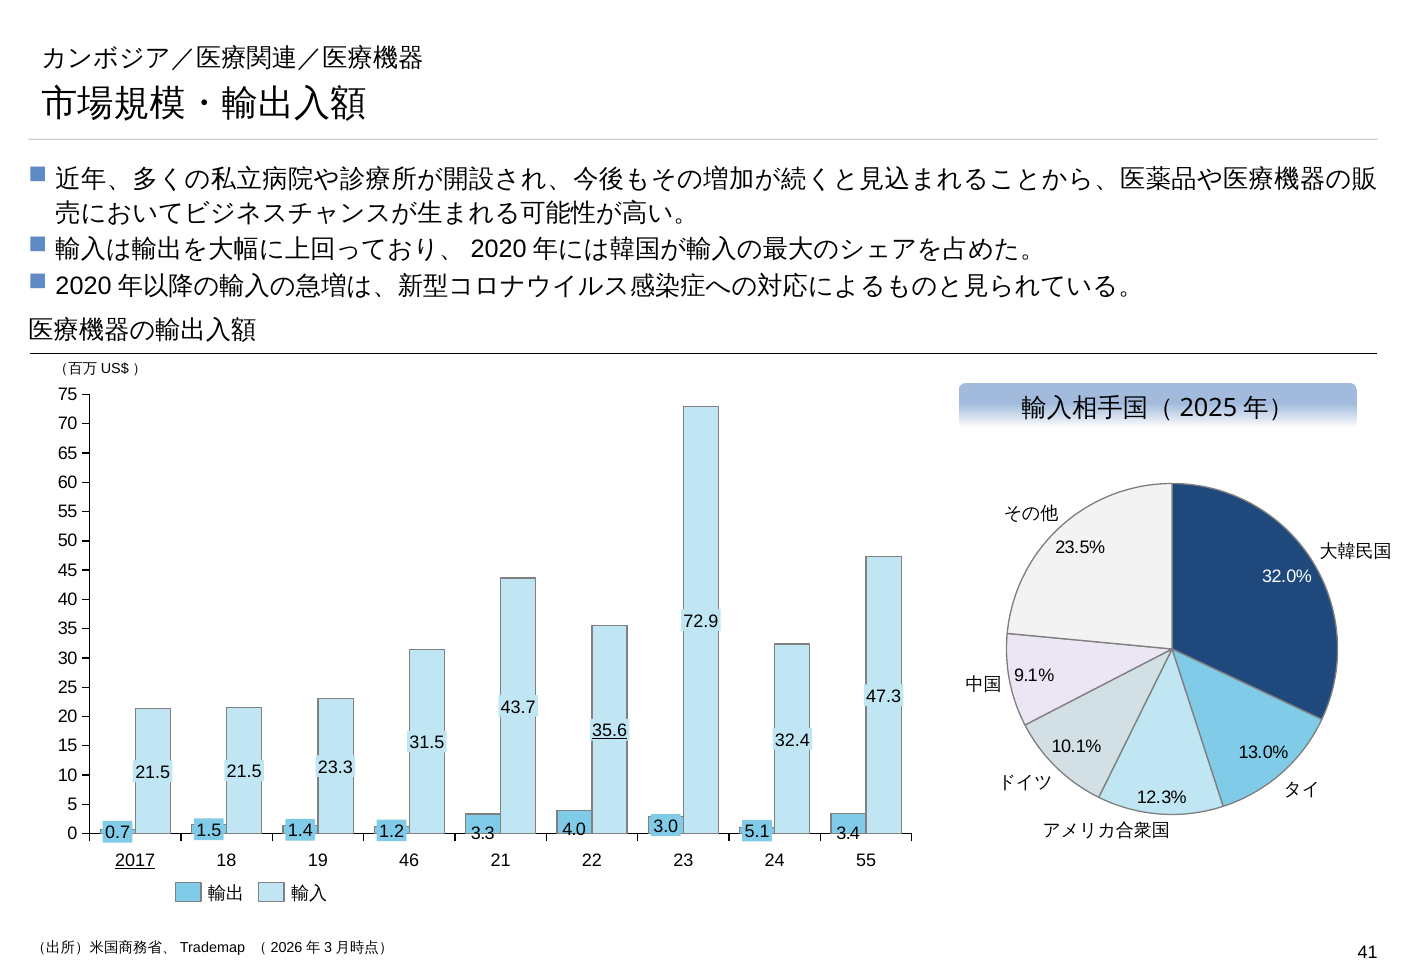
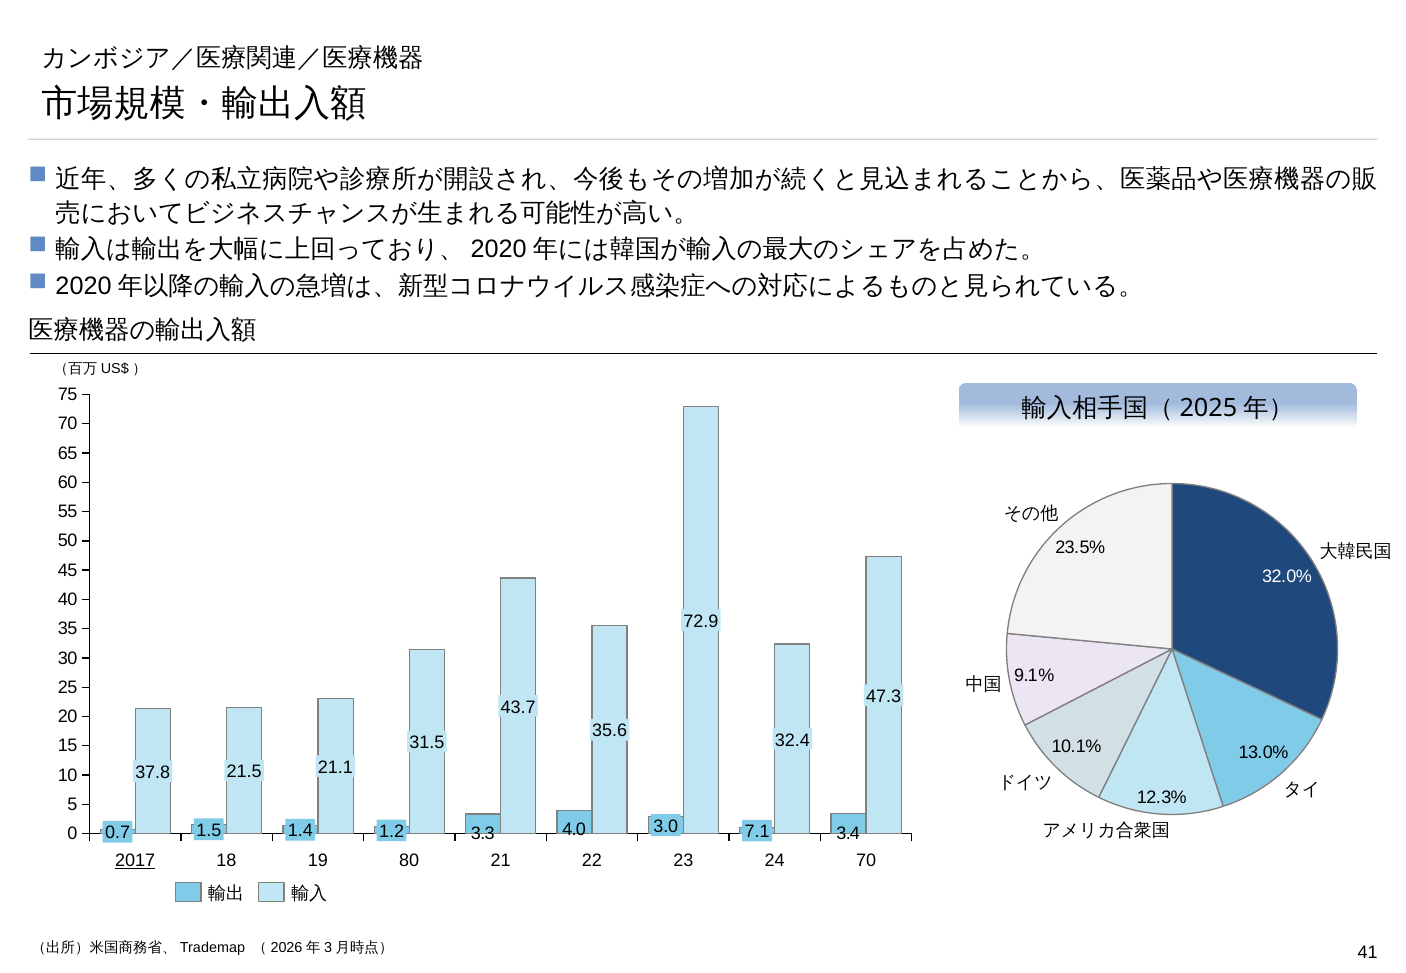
35.6 underline: present -> none (610, 731)
23.3: 23.3 -> 21.1 (335, 768)
21.5: 21.5 -> 37.8 (153, 773)
5.1: 5.1 -> 7.1 (757, 832)
46: 46 -> 80 (409, 861)
24 55: 55 -> 70 (866, 861)
